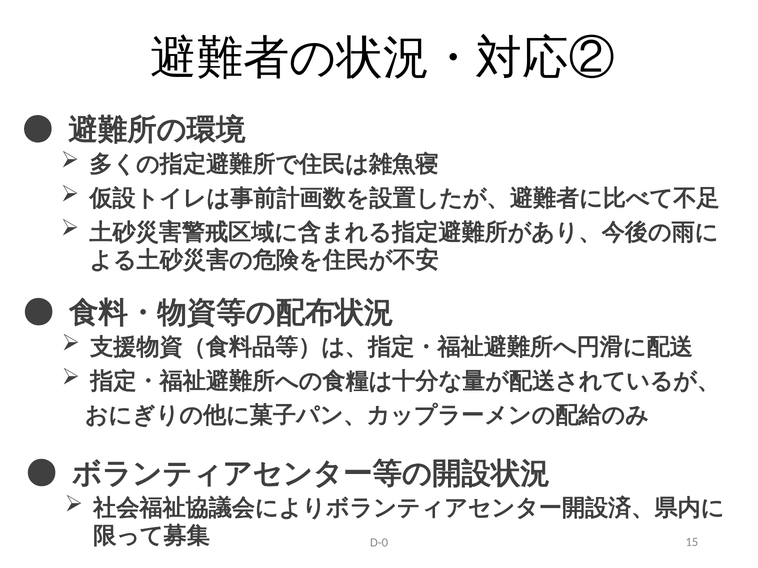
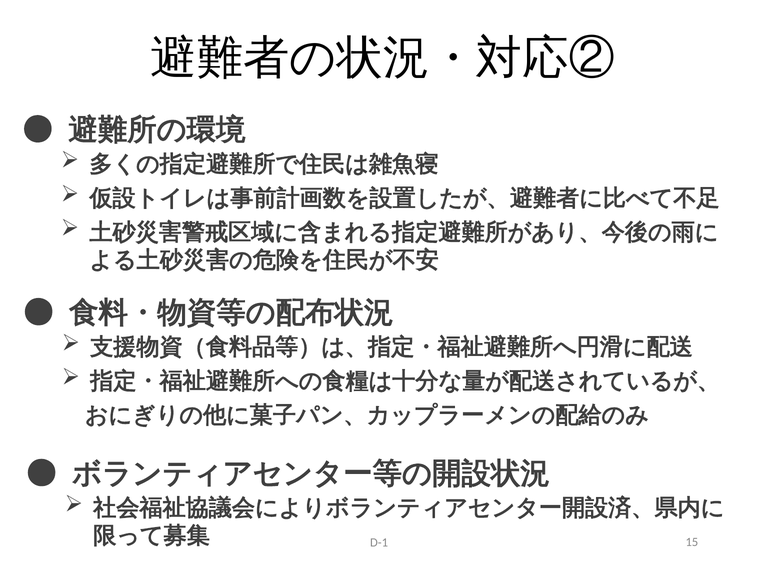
D-0: D-0 -> D-1 (379, 543)
